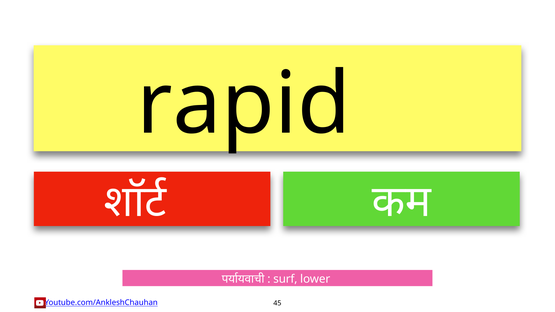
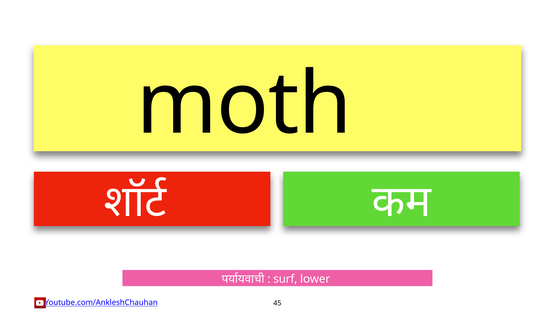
rapid: rapid -> moth (244, 104)
